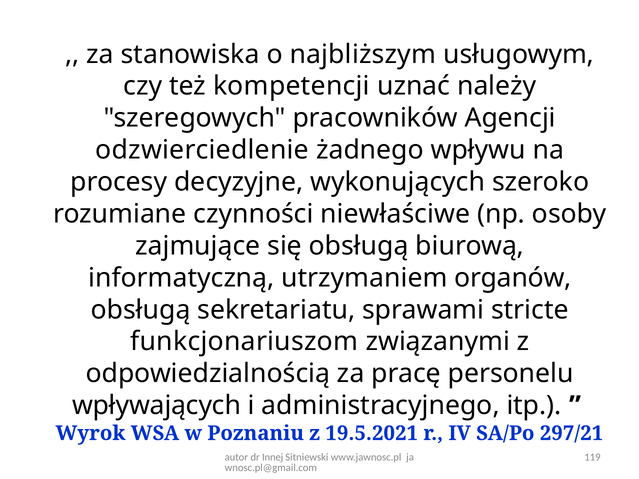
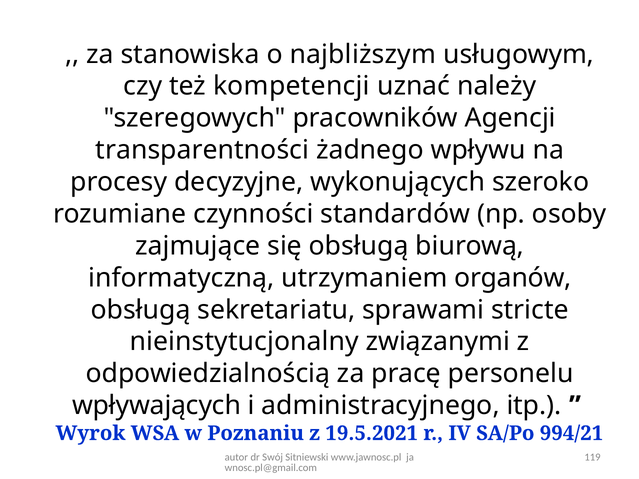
odzwierciedlenie: odzwierciedlenie -> transparentności (202, 150)
niewłaściwe: niewłaściwe -> standardów (395, 214)
funkcjonariuszom: funkcjonariuszom -> nieinstytucjonalny (244, 342)
297/21: 297/21 -> 994/21 (571, 434)
Innej: Innej -> Swój (273, 458)
